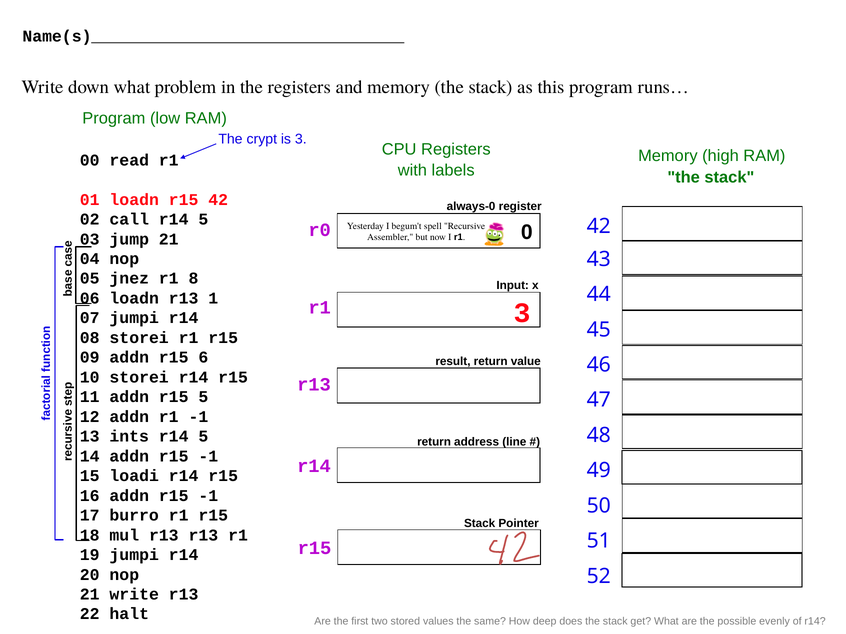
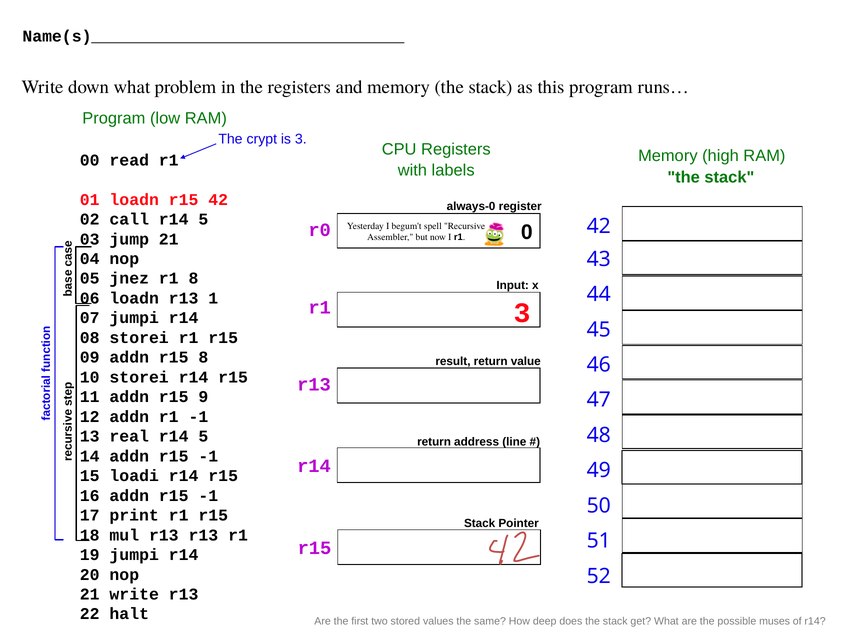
r15 6: 6 -> 8 (203, 358)
r15 5: 5 -> 9 (203, 397)
ints: ints -> real (129, 437)
burro: burro -> print (134, 516)
evenly: evenly -> muses (775, 622)
